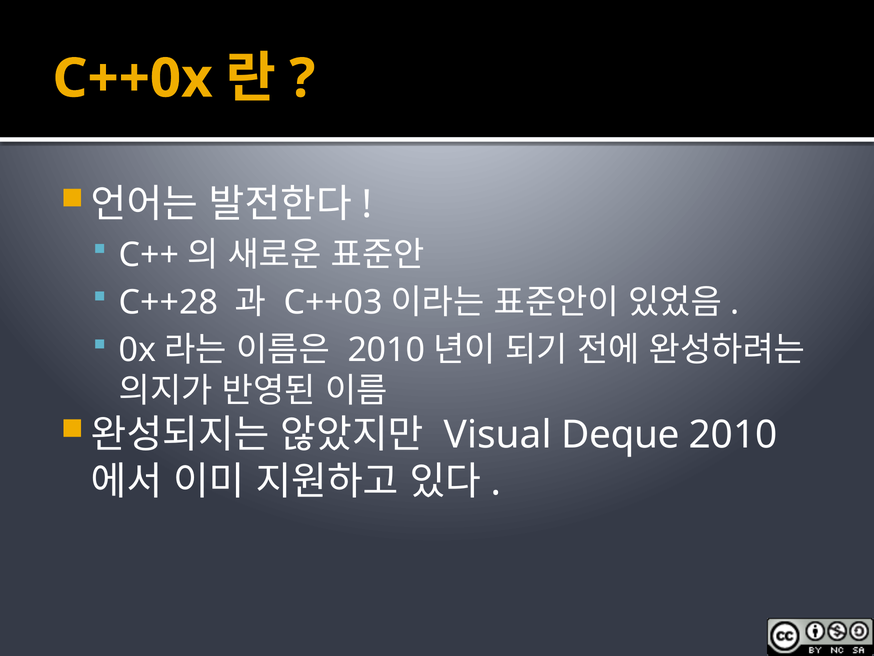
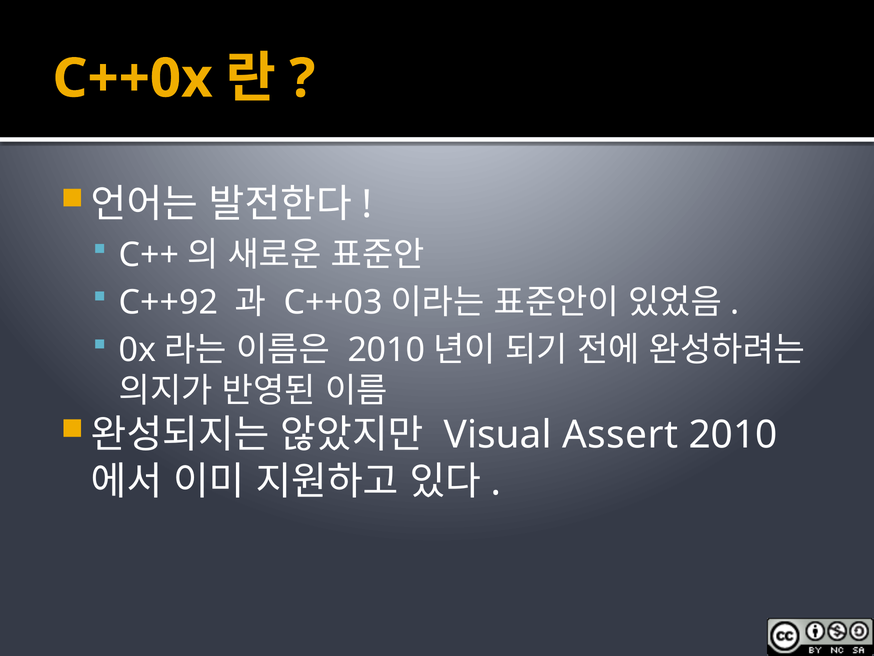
C++28: C++28 -> C++92 (168, 302)
Deque: Deque -> Assert (620, 435)
